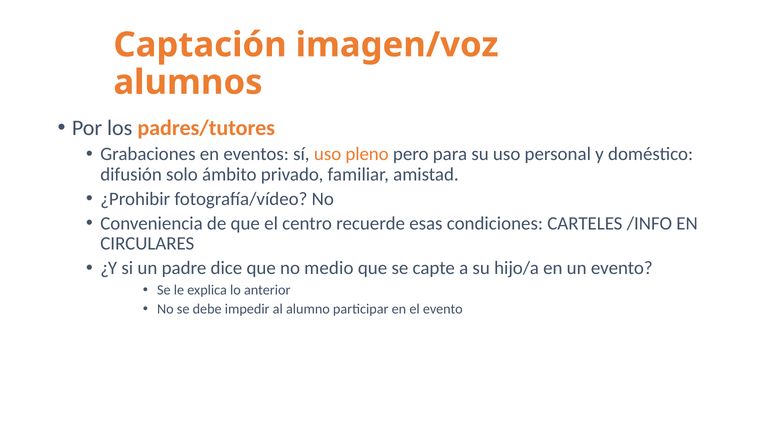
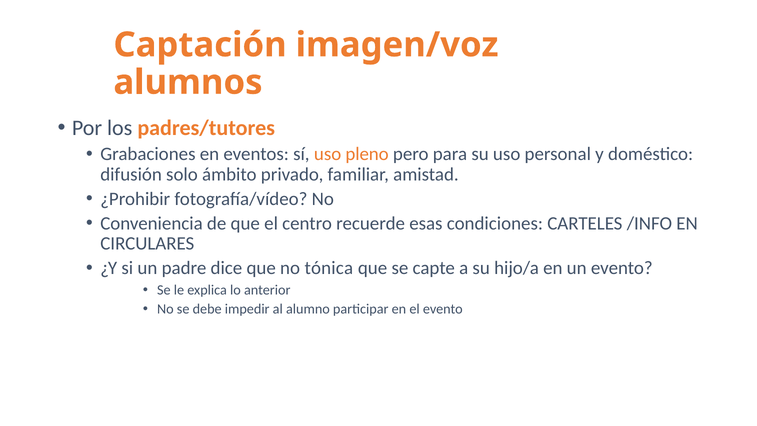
medio: medio -> tónica (329, 268)
